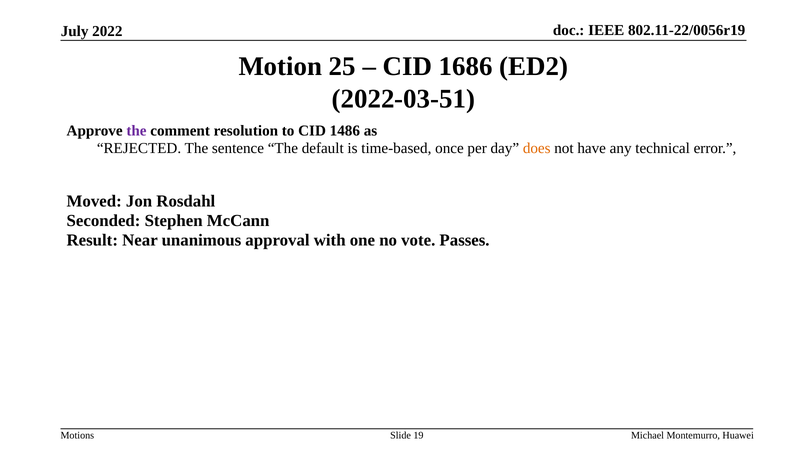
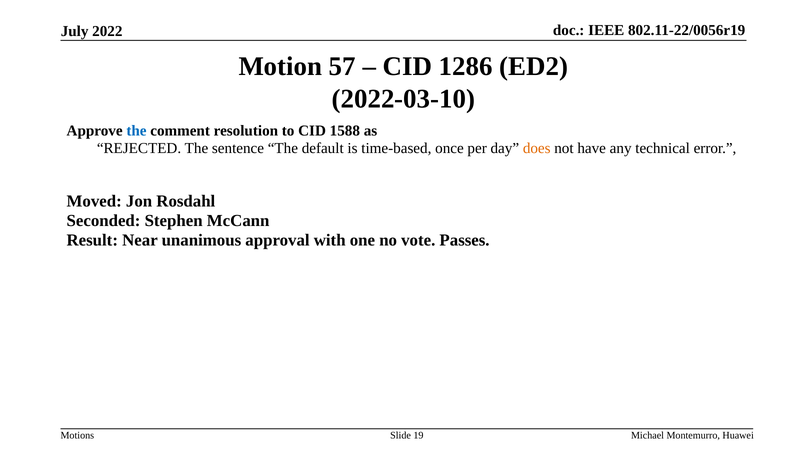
25: 25 -> 57 (342, 66)
1686: 1686 -> 1286 (466, 66)
2022-03-51: 2022-03-51 -> 2022-03-10 (403, 99)
the colour: purple -> blue (136, 131)
1486: 1486 -> 1588 (345, 131)
